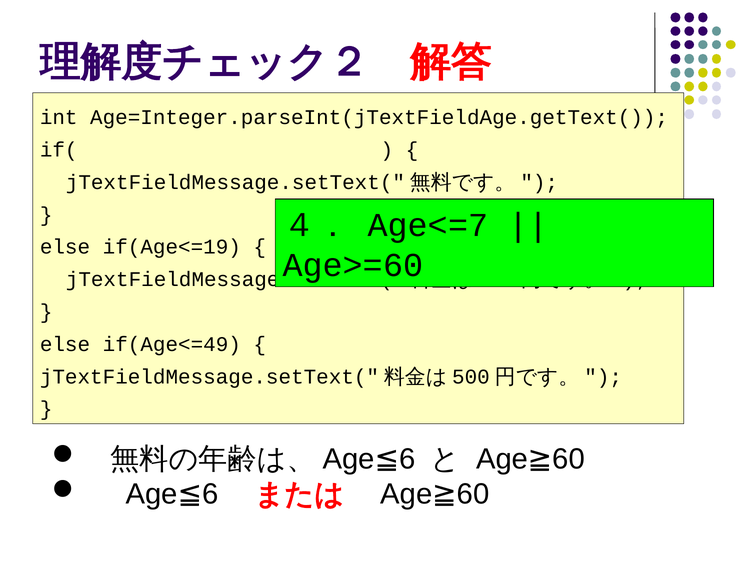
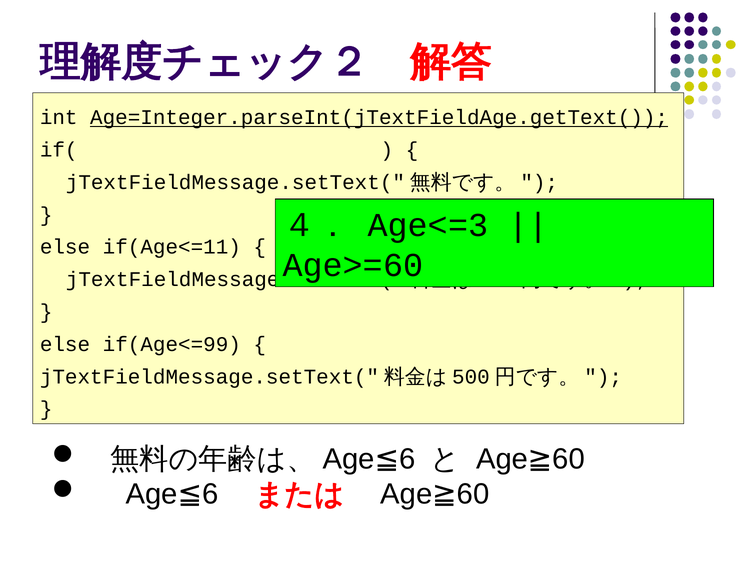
Age=Integer.parseInt(jTextFieldAge.getText( underline: none -> present (379, 118)
Age<=7: Age<=7 -> Age<=3 (428, 225)
if(Age<=19: if(Age<=19 -> if(Age<=11 (172, 247)
if(Age<=49: if(Age<=49 -> if(Age<=99 (172, 344)
